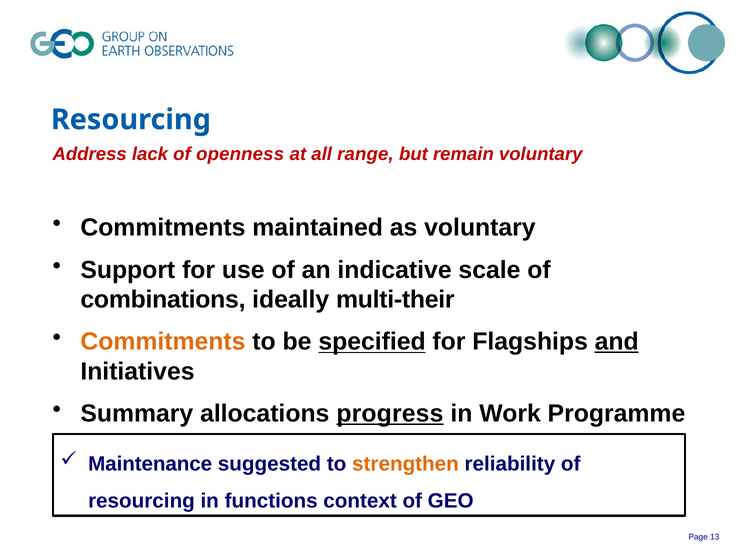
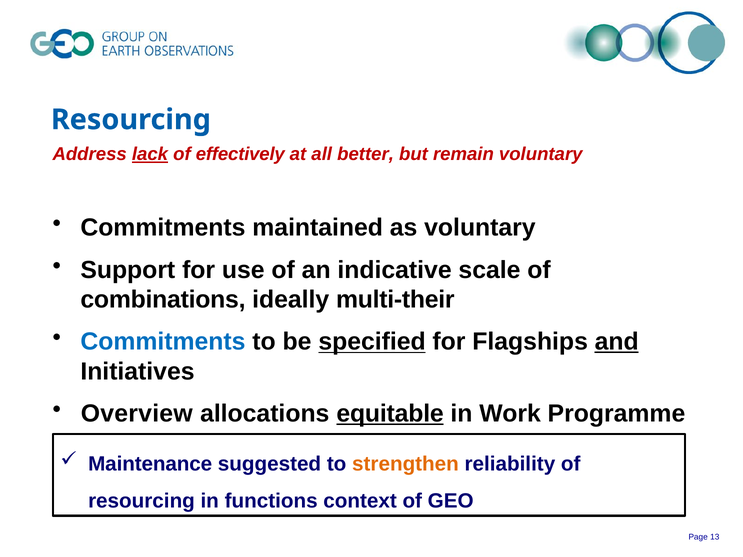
lack underline: none -> present (150, 154)
openness: openness -> effectively (240, 154)
range: range -> better (366, 154)
Commitments colour: orange -> blue (163, 342)
Summary: Summary -> Overview (137, 414)
progress: progress -> equitable (390, 414)
